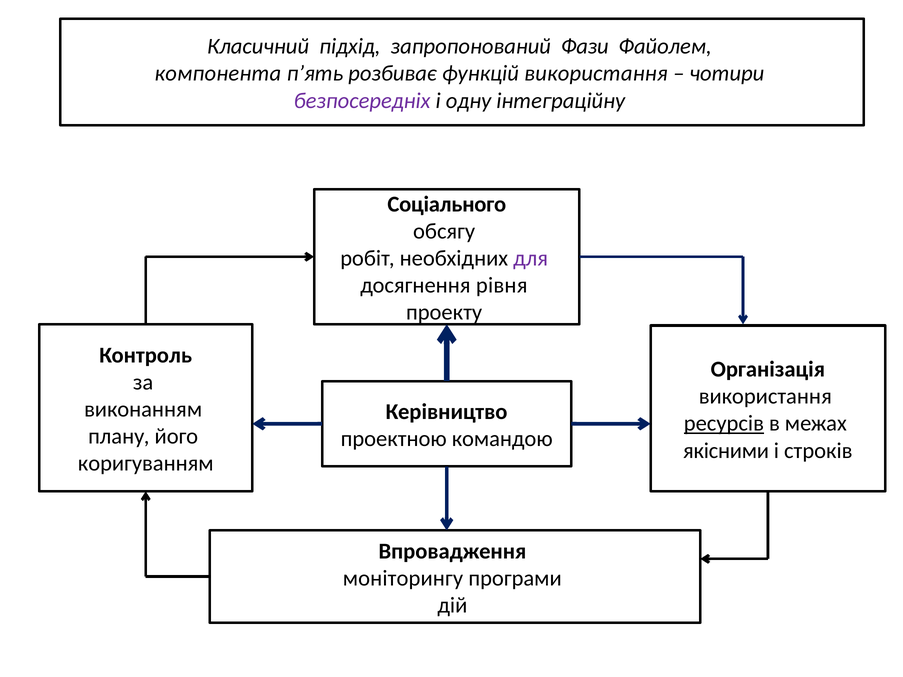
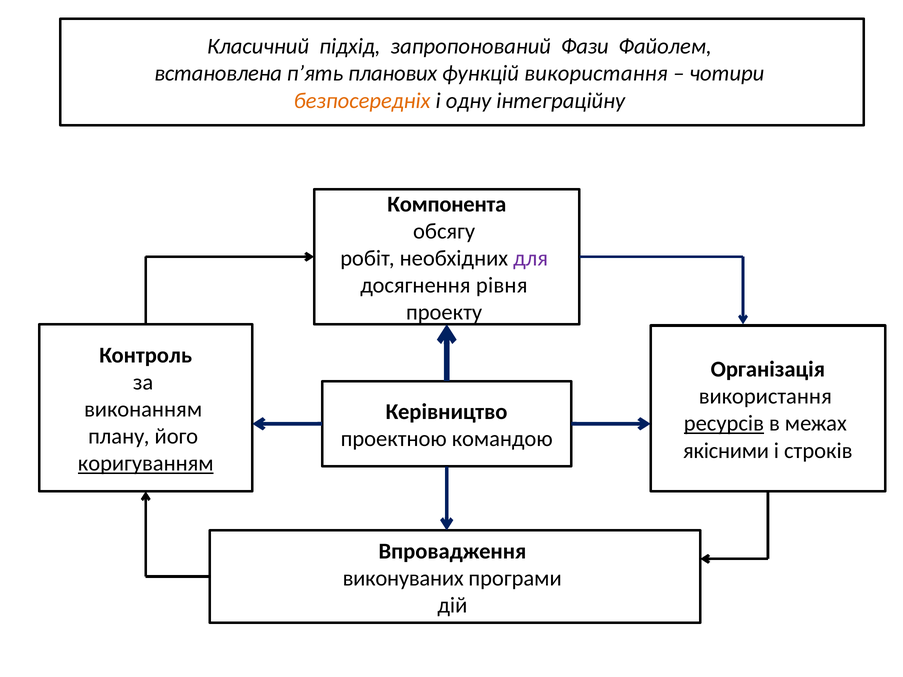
компонента: компонента -> встановлена (218, 74)
розбиває: розбиває -> планових (393, 74)
безпосередніх colour: purple -> orange (362, 101)
Соціального: Соціального -> Компонента (447, 204)
коригуванням underline: none -> present (146, 464)
моніторингу: моніторингу -> виконуваних (403, 578)
